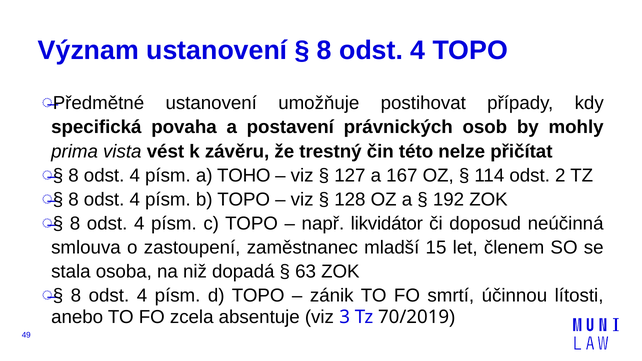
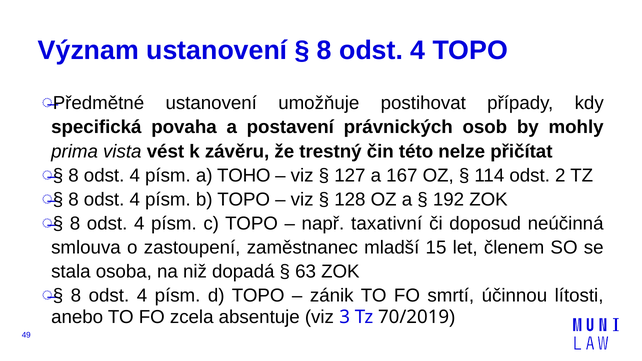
likvidátor: likvidátor -> taxativní (387, 224)
